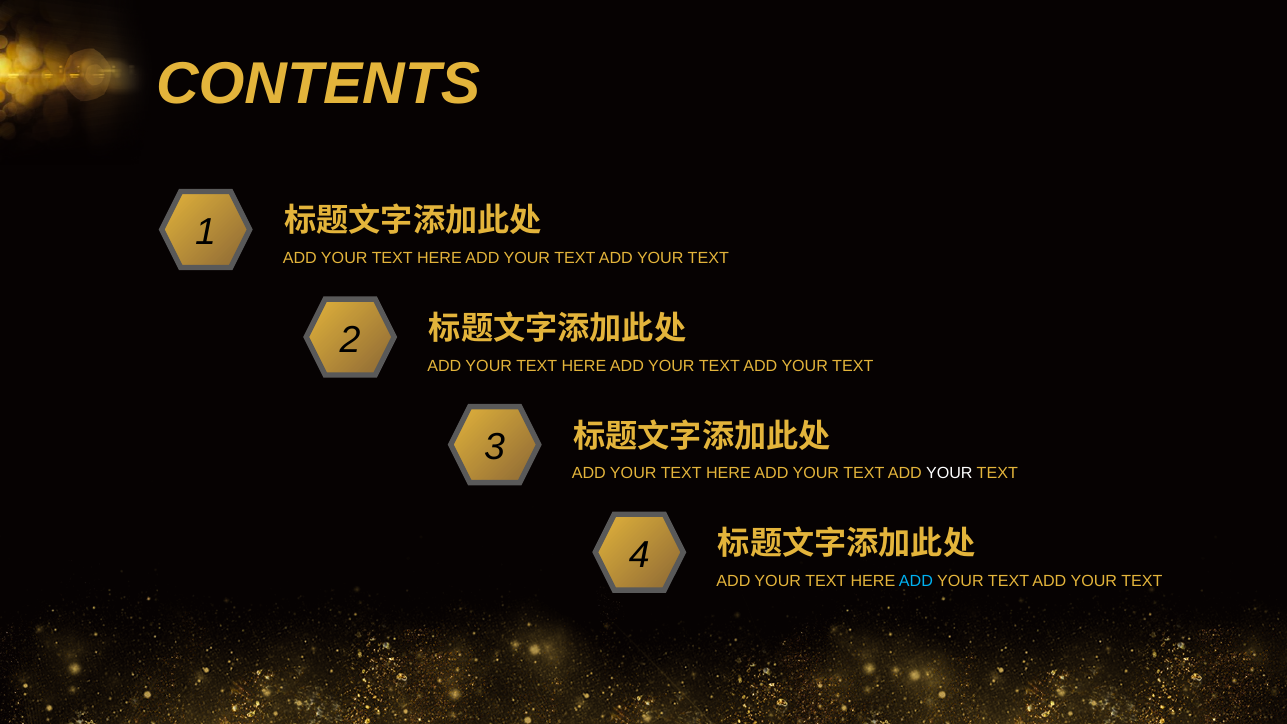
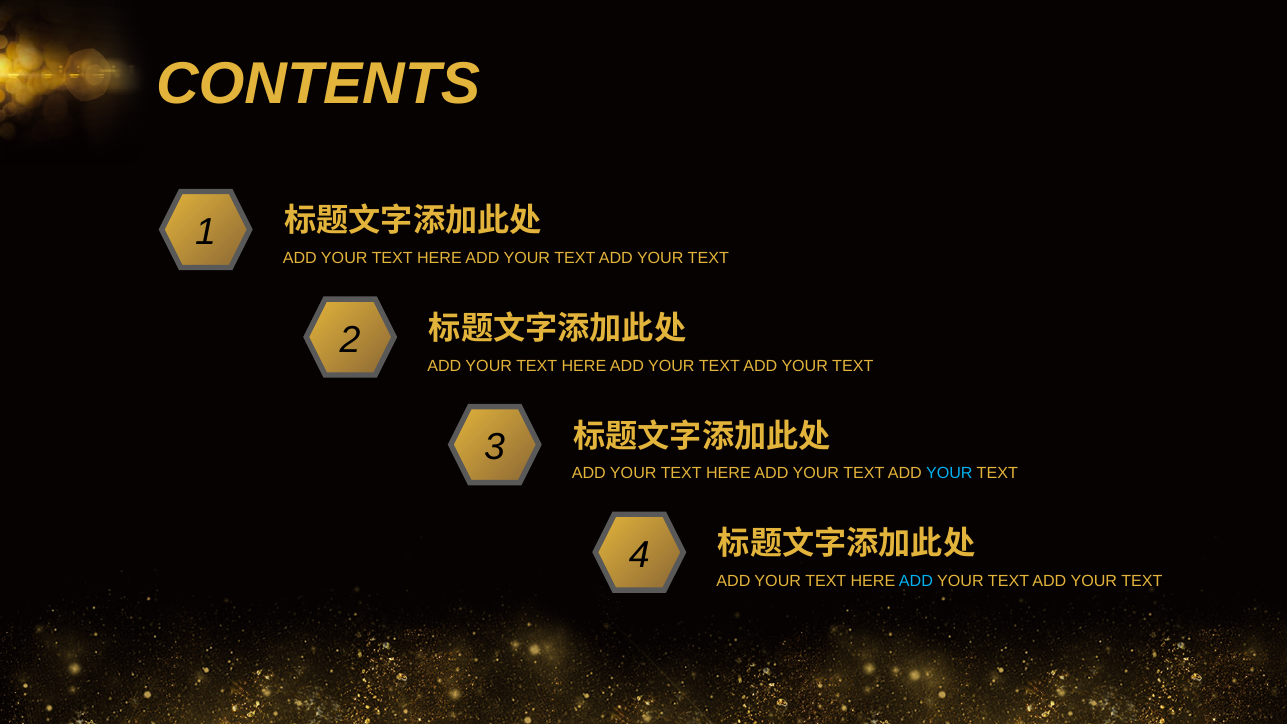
YOUR colour: white -> light blue (949, 473)
